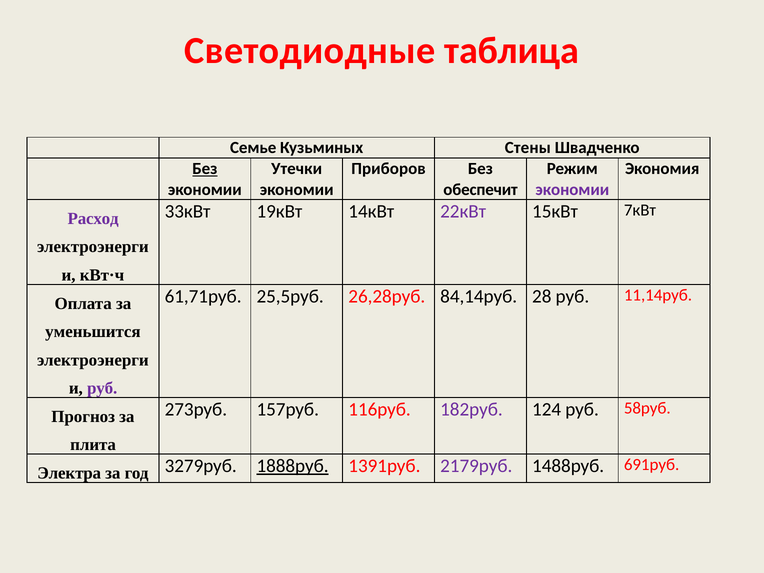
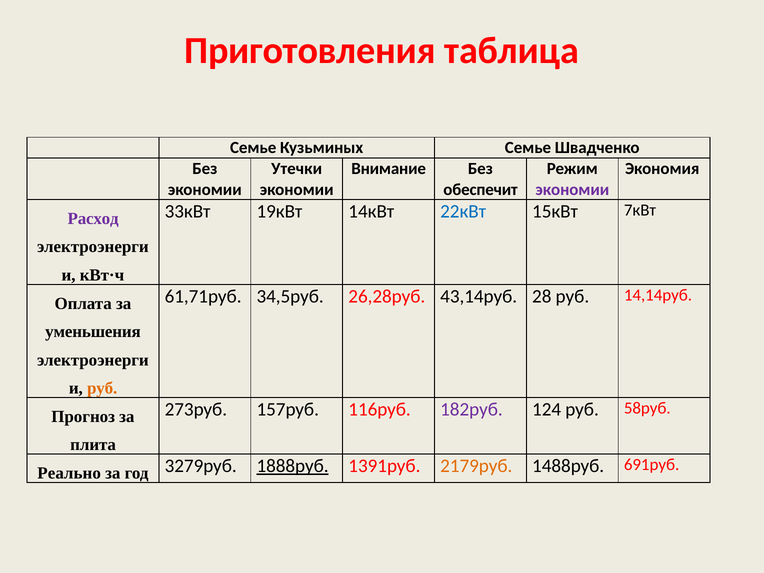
Светодиодные: Светодиодные -> Приготовления (310, 51)
Кузьминых Стены: Стены -> Семье (528, 148)
Без underline: present -> none (205, 169)
Приборов: Приборов -> Внимание (389, 169)
22кВт colour: purple -> blue (463, 211)
25,5руб: 25,5руб -> 34,5руб (290, 296)
84,14руб: 84,14руб -> 43,14руб (479, 296)
11,14руб: 11,14руб -> 14,14руб (658, 295)
уменьшится: уменьшится -> уменьшения (93, 332)
руб colour: purple -> orange (102, 388)
Электра: Электра -> Реально (69, 473)
2179руб colour: purple -> orange (476, 466)
